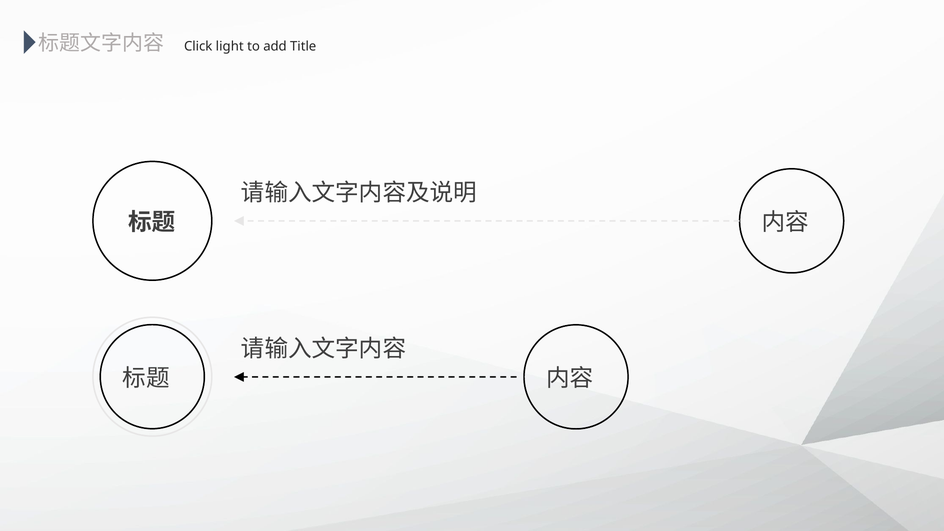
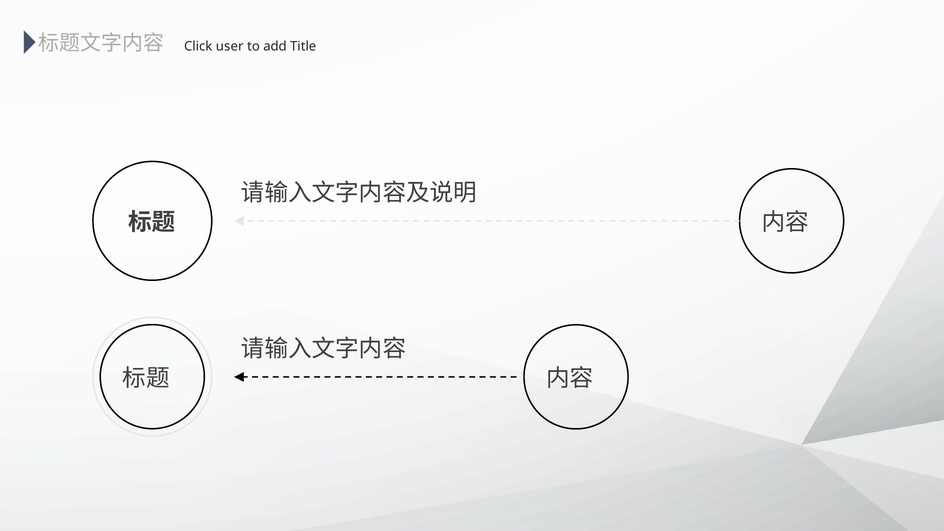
light: light -> user (230, 47)
